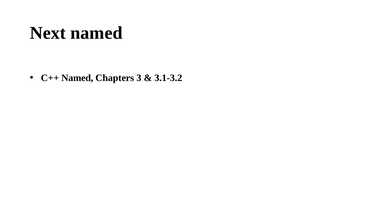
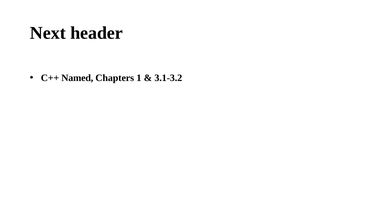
Next named: named -> header (97, 33)
3: 3 -> 1 (139, 78)
